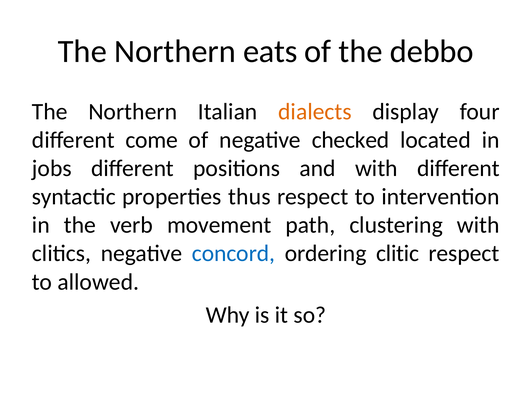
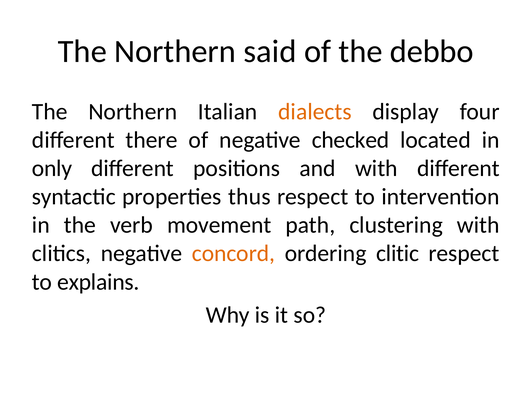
eats: eats -> said (270, 51)
come: come -> there (152, 140)
jobs: jobs -> only (52, 168)
concord colour: blue -> orange (233, 254)
allowed: allowed -> explains (98, 282)
